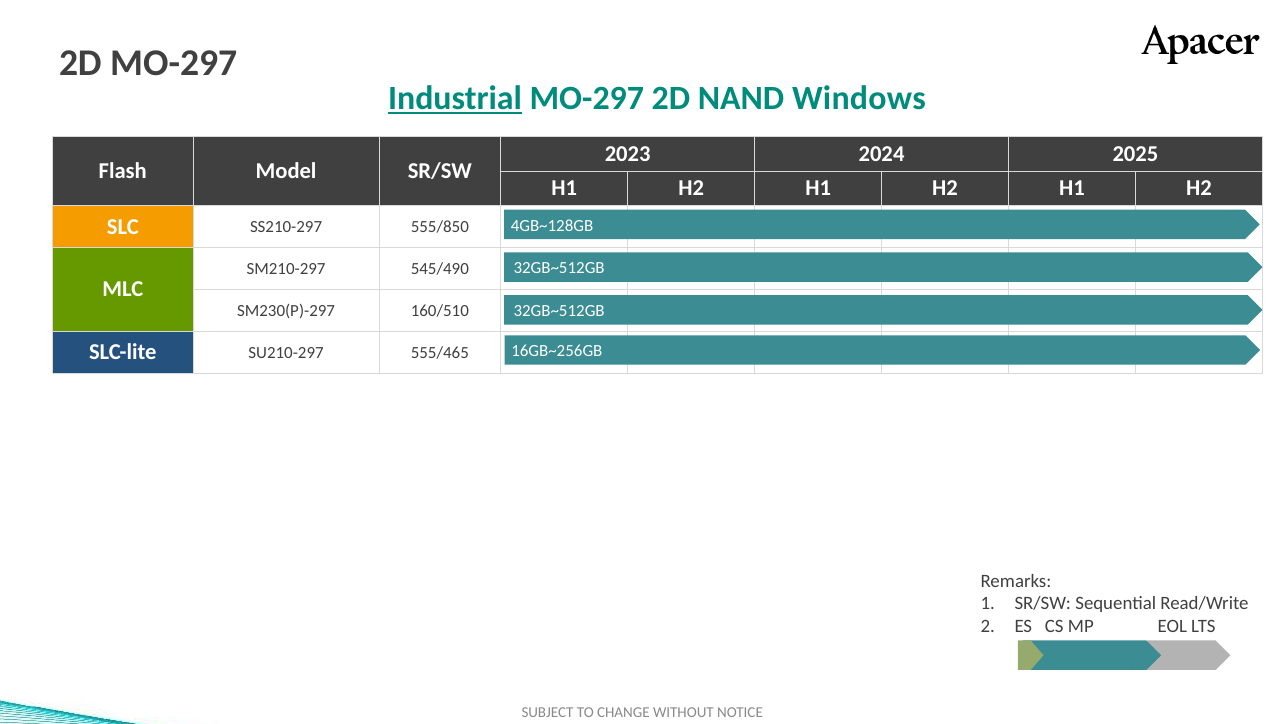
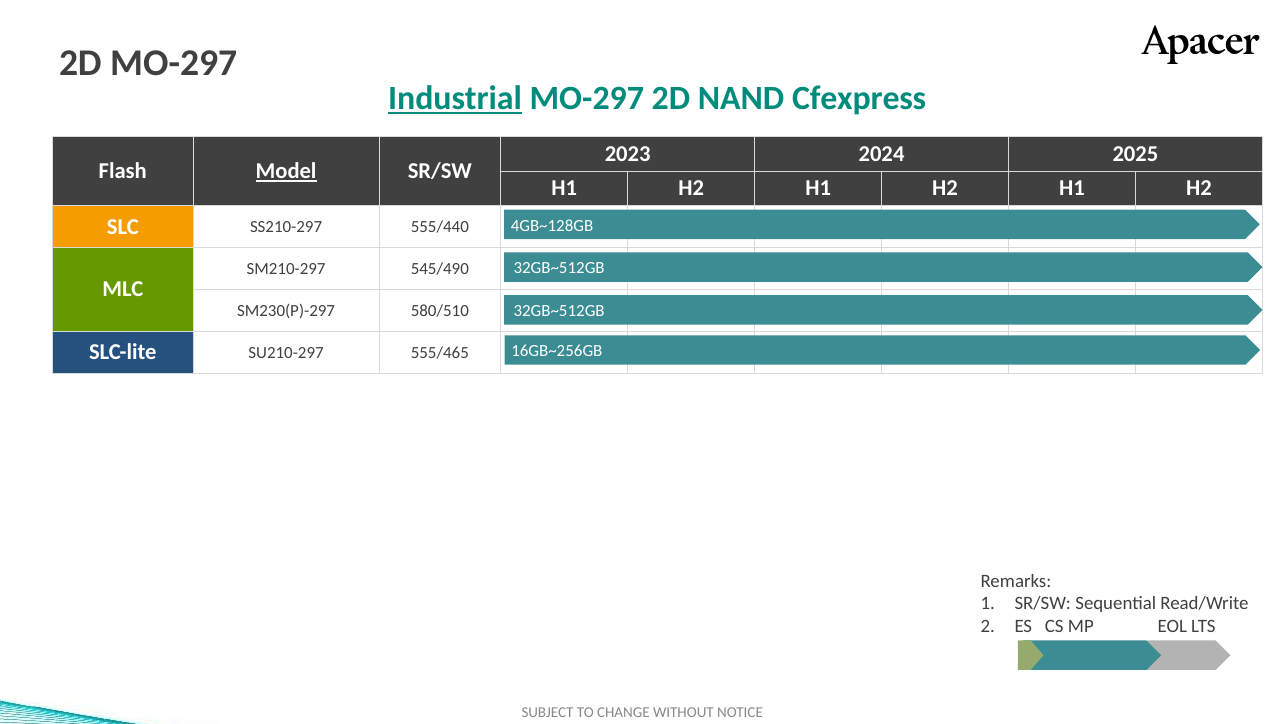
Windows: Windows -> Cfexpress (859, 98)
Model underline: none -> present (286, 171)
555/850: 555/850 -> 555/440 (440, 226)
160/510: 160/510 -> 580/510 (440, 310)
